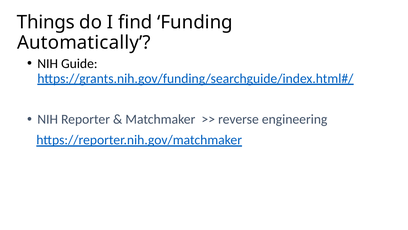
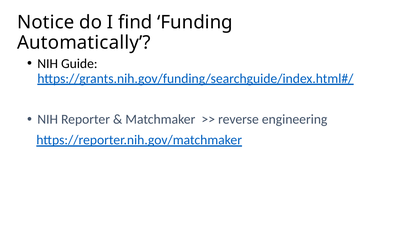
Things: Things -> Notice (46, 22)
